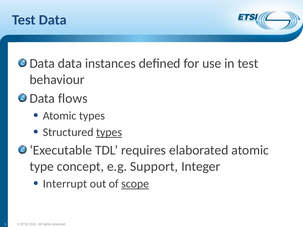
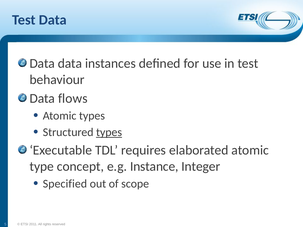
Support: Support -> Instance (154, 167)
Interrupt: Interrupt -> Specified (65, 184)
scope underline: present -> none (135, 184)
